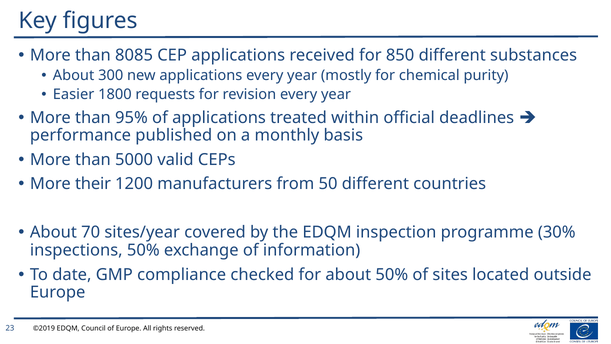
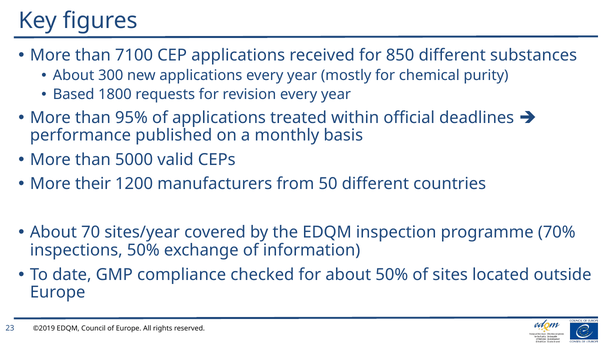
8085: 8085 -> 7100 (134, 55)
Easier: Easier -> Based (74, 94)
30%: 30% -> 70% (557, 232)
